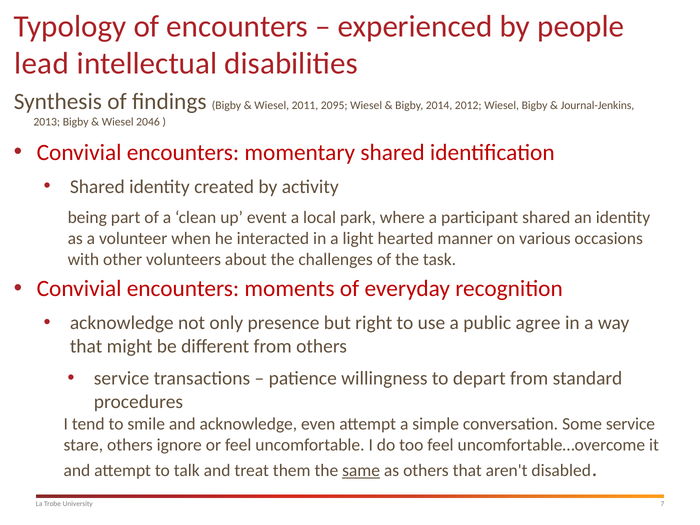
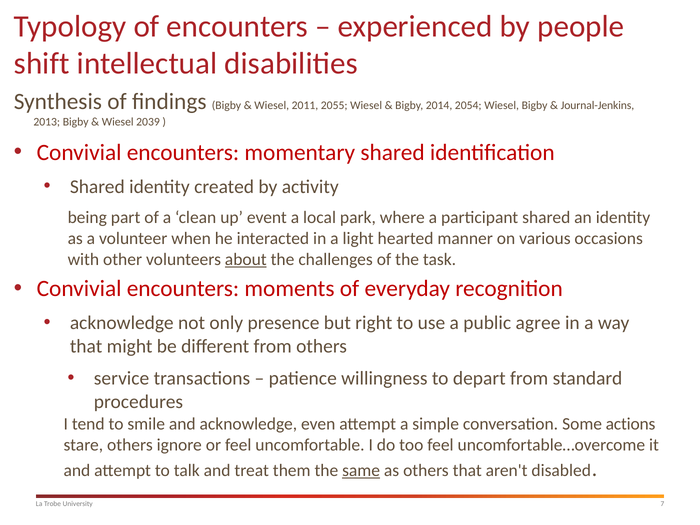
lead: lead -> shift (42, 64)
2095: 2095 -> 2055 (334, 106)
2012: 2012 -> 2054 (468, 106)
2046: 2046 -> 2039 (148, 122)
about underline: none -> present (246, 259)
Some service: service -> actions (631, 424)
